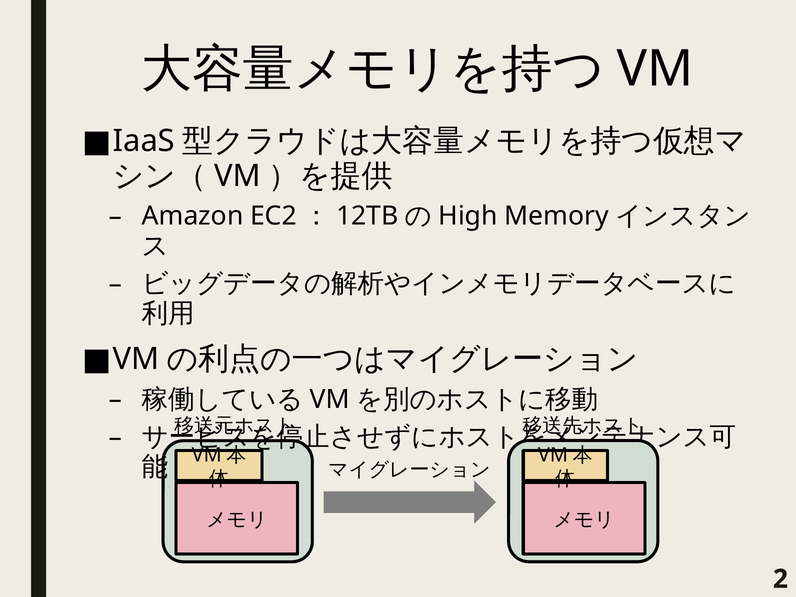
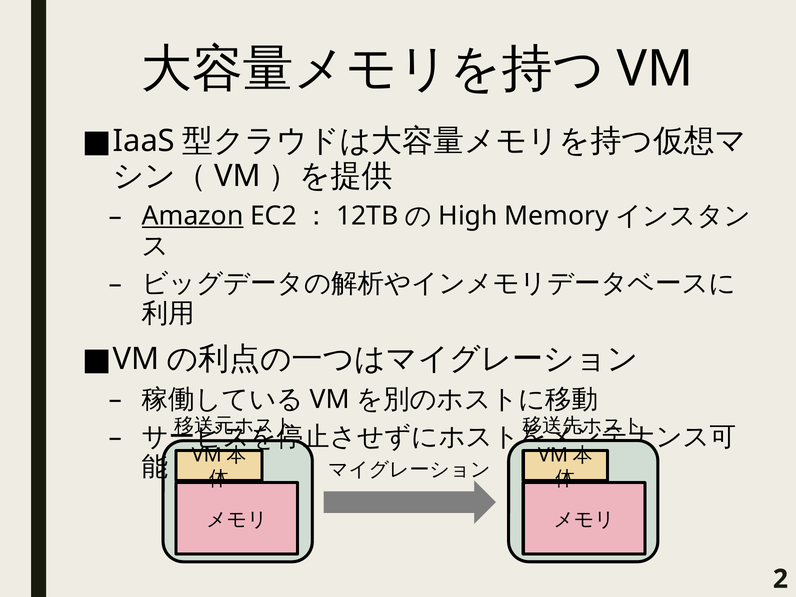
Amazon underline: none -> present (193, 216)
